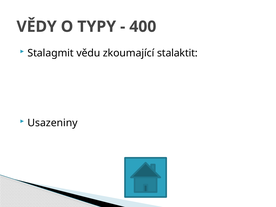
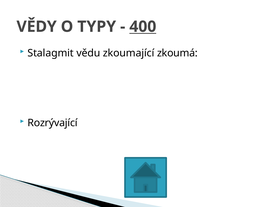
400 underline: none -> present (143, 27)
stalaktit: stalaktit -> zkoumá (177, 53)
Usazeniny: Usazeniny -> Rozrývající (53, 123)
